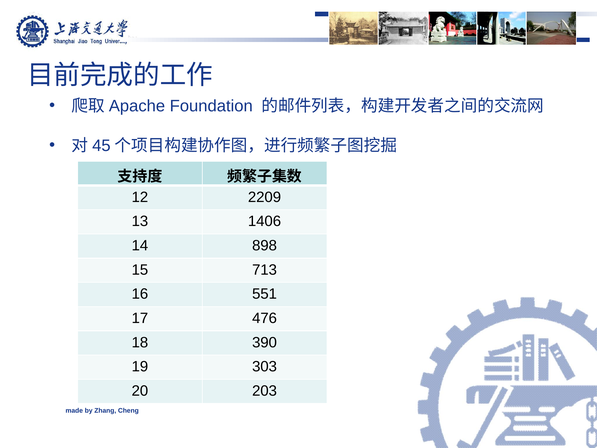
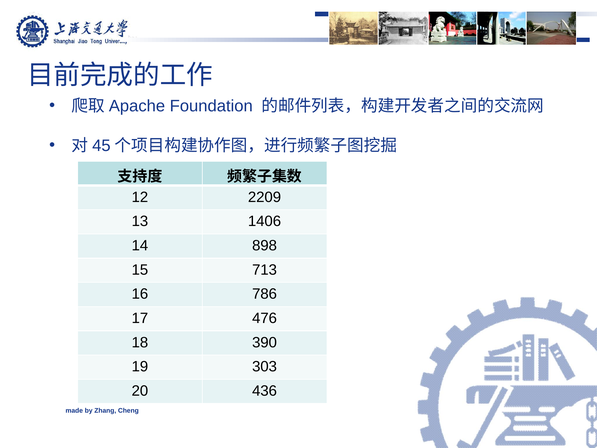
551: 551 -> 786 (265, 294)
203: 203 -> 436 (265, 391)
